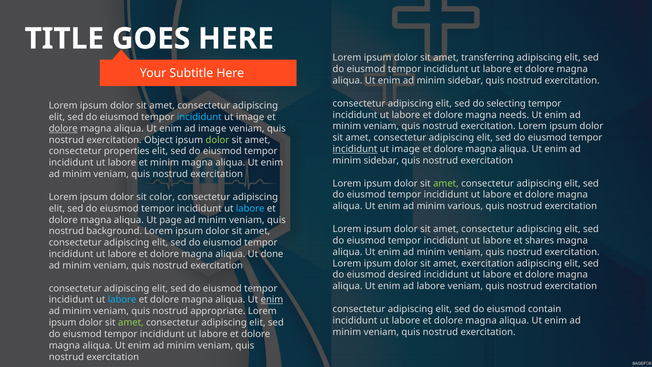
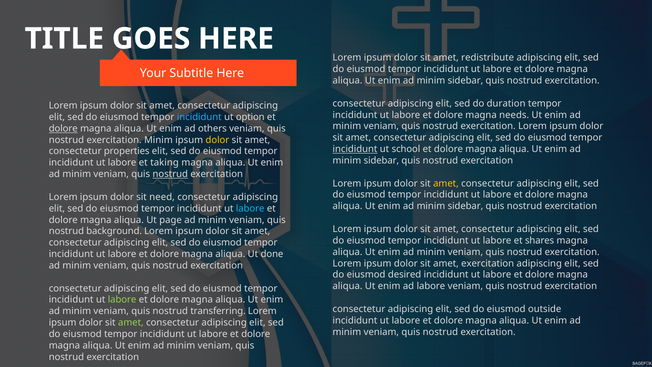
transferring: transferring -> redistribute (488, 58)
selecting: selecting -> duration (506, 103)
image: image -> option (250, 117)
ad image: image -> others (212, 128)
exercitation Object: Object -> Minim (158, 140)
dolor colour: light green -> yellow (217, 140)
image: image -> school (406, 149)
et minim: minim -> taking (165, 163)
nostrud underline: none -> present (170, 174)
amet colour: light green -> yellow (446, 183)
color: color -> need (162, 197)
various: various -> sidebar (465, 206)
labore colour: light blue -> light green (122, 300)
enim underline: present -> none (272, 300)
contain: contain -> outside (545, 309)
appropriate: appropriate -> transferring (218, 311)
